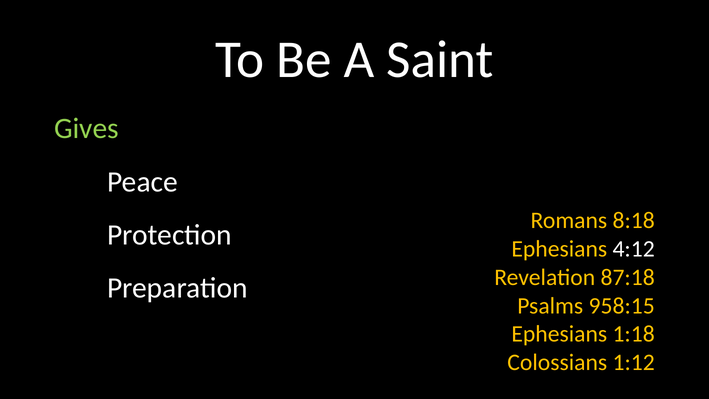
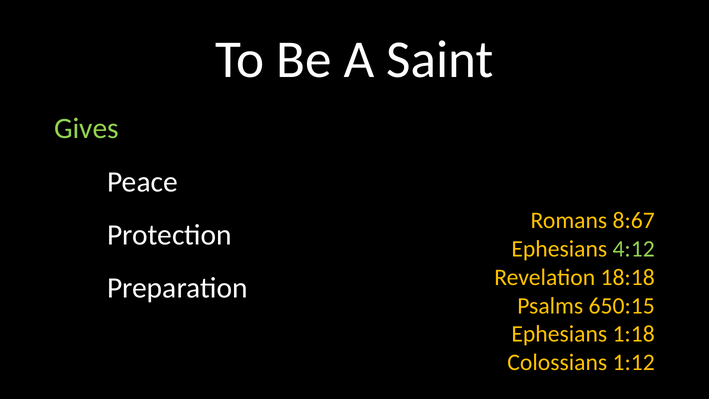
8:18: 8:18 -> 8:67 (634, 220)
4:12 colour: white -> light green (634, 249)
87:18: 87:18 -> 18:18 (628, 277)
958:15: 958:15 -> 650:15 (622, 306)
